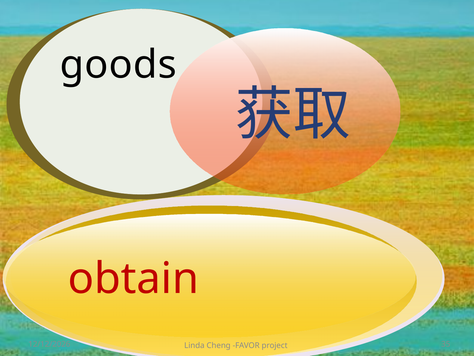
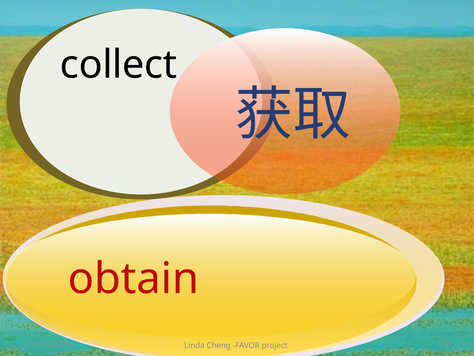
goods: goods -> collect (119, 65)
